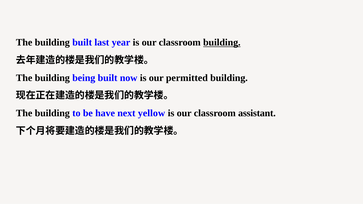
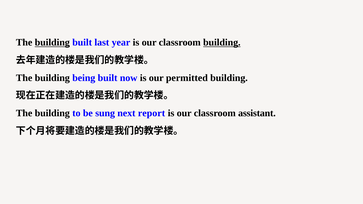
building underline: none -> present (52, 43)
have: have -> sung (105, 113)
yellow: yellow -> report (151, 113)
